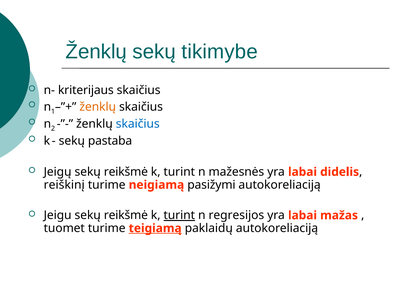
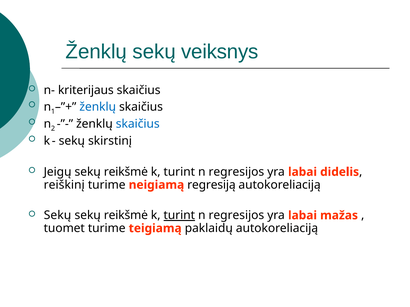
tikimybe: tikimybe -> veiksnys (220, 52)
ženklų colour: orange -> blue (98, 107)
pastaba: pastaba -> skirstinį (110, 141)
mažesnės: mažesnės -> regresijos (236, 172)
pasižymi: pasižymi -> regresiją (211, 185)
Jeigu: Jeigu -> Sekų (58, 216)
teigiamą underline: present -> none (155, 229)
